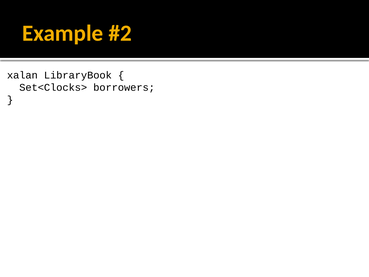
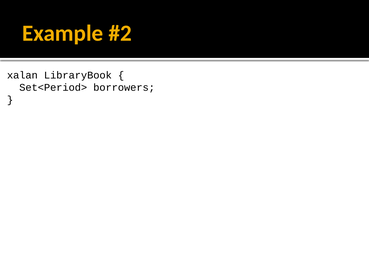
Set<Clocks>: Set<Clocks> -> Set<Period> (53, 87)
